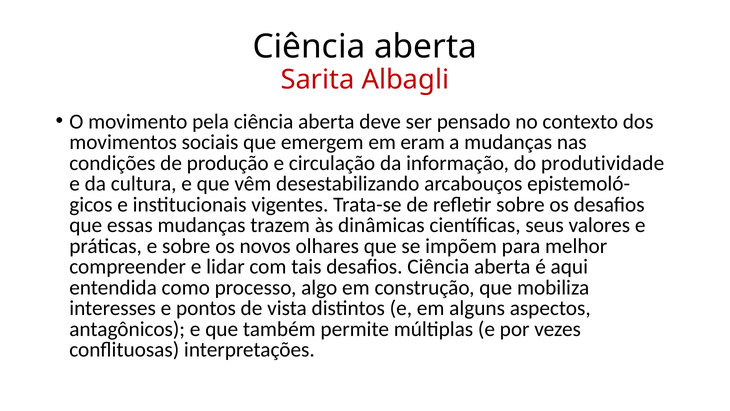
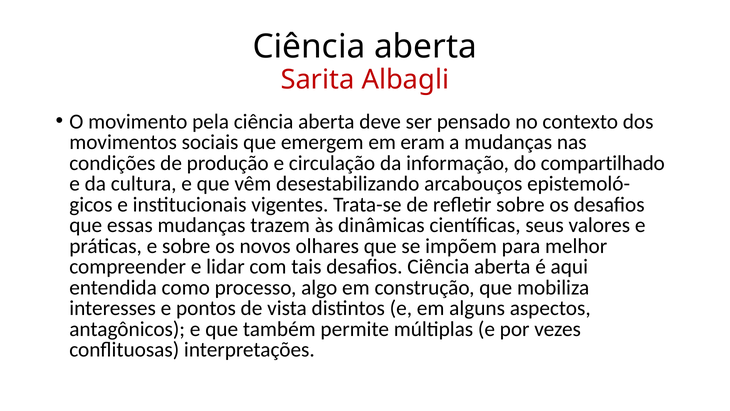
produtividade: produtividade -> compartilhado (603, 163)
